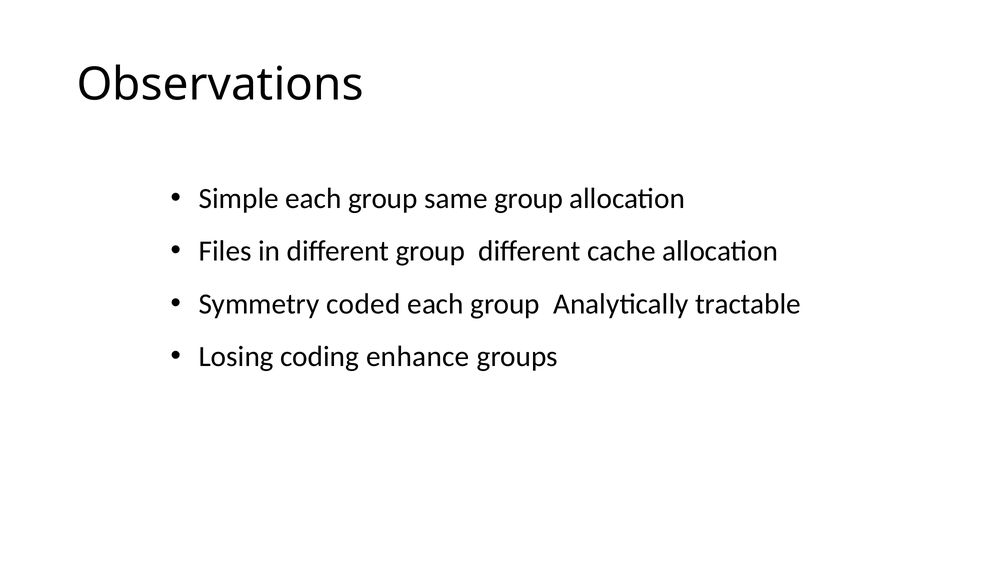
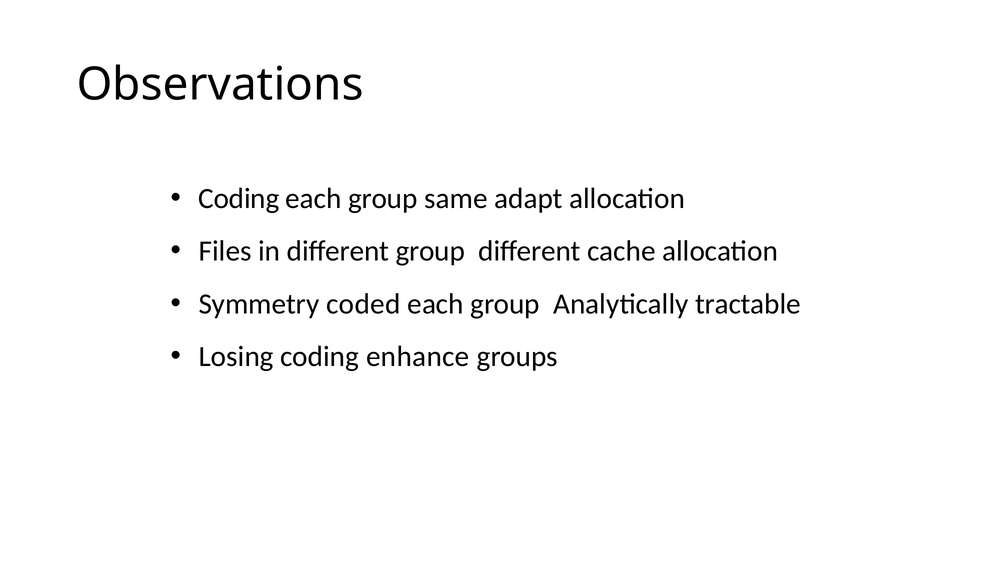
Simple: Simple -> Coding (239, 198)
same group: group -> adapt (529, 198)
